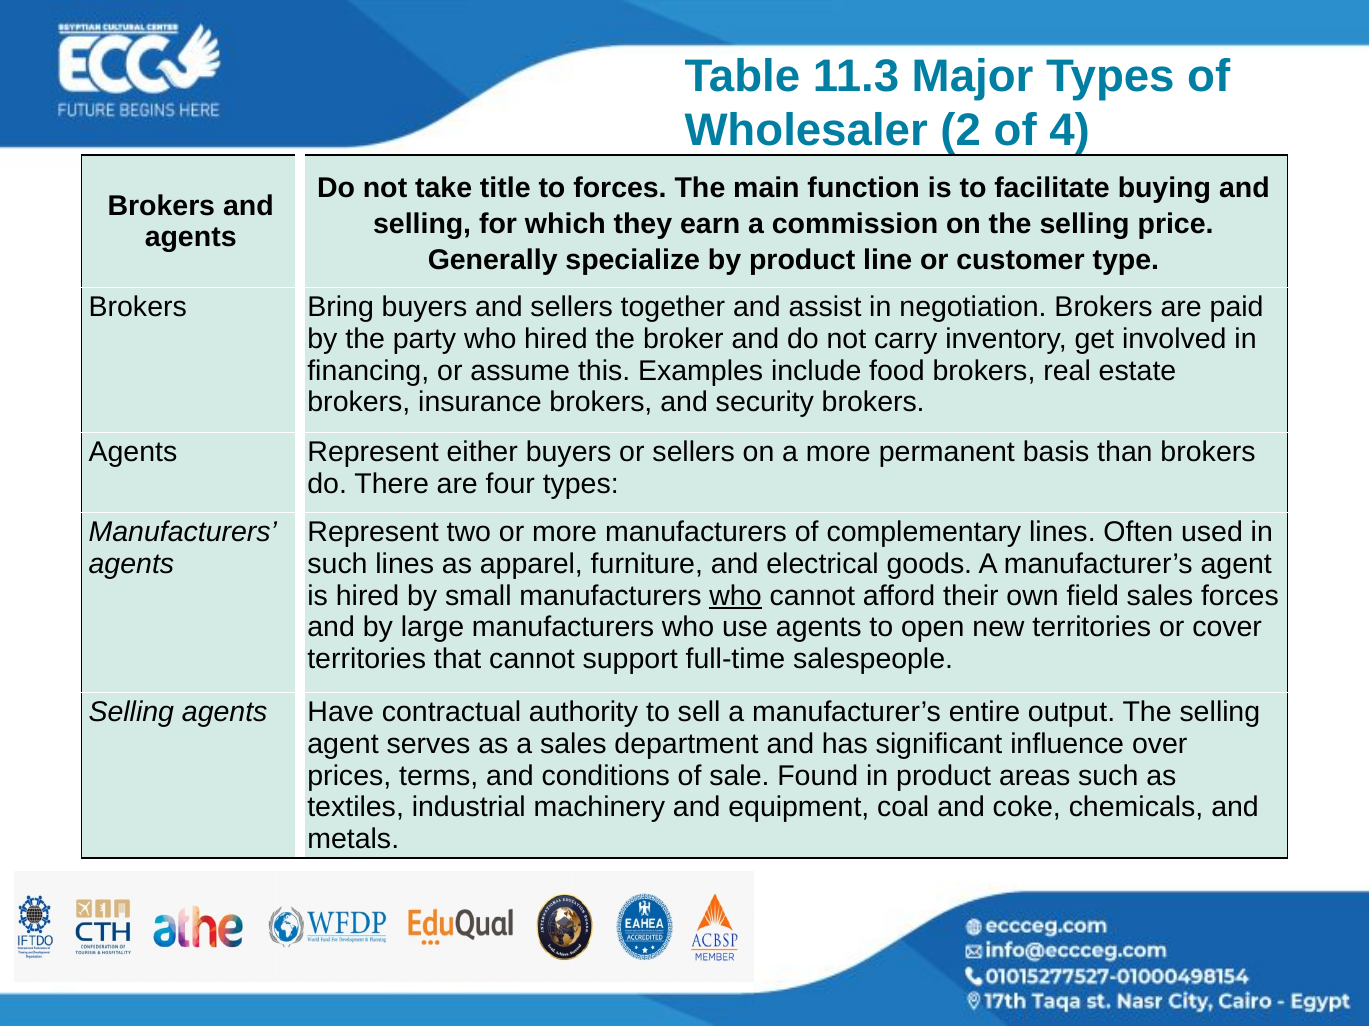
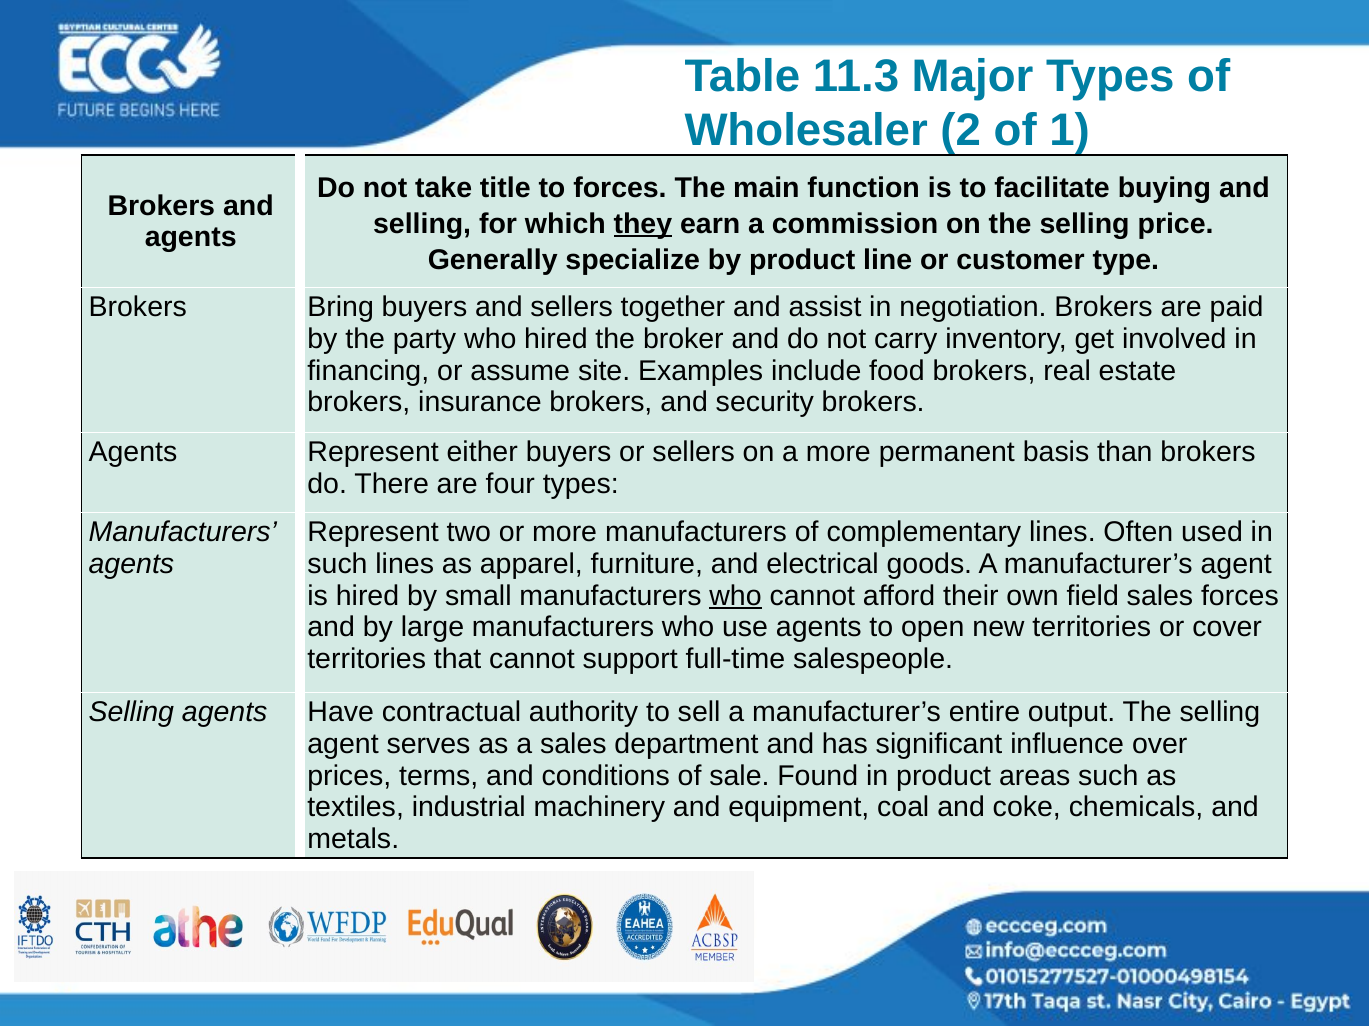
4: 4 -> 1 (1070, 131)
they underline: none -> present (643, 224)
this: this -> site (604, 371)
